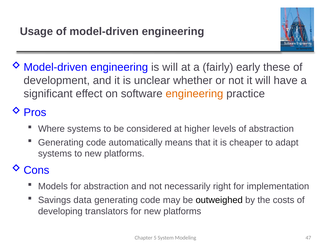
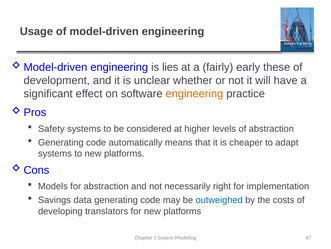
is will: will -> lies (170, 67)
Where: Where -> Safety (51, 128)
outweighed colour: black -> blue (219, 200)
